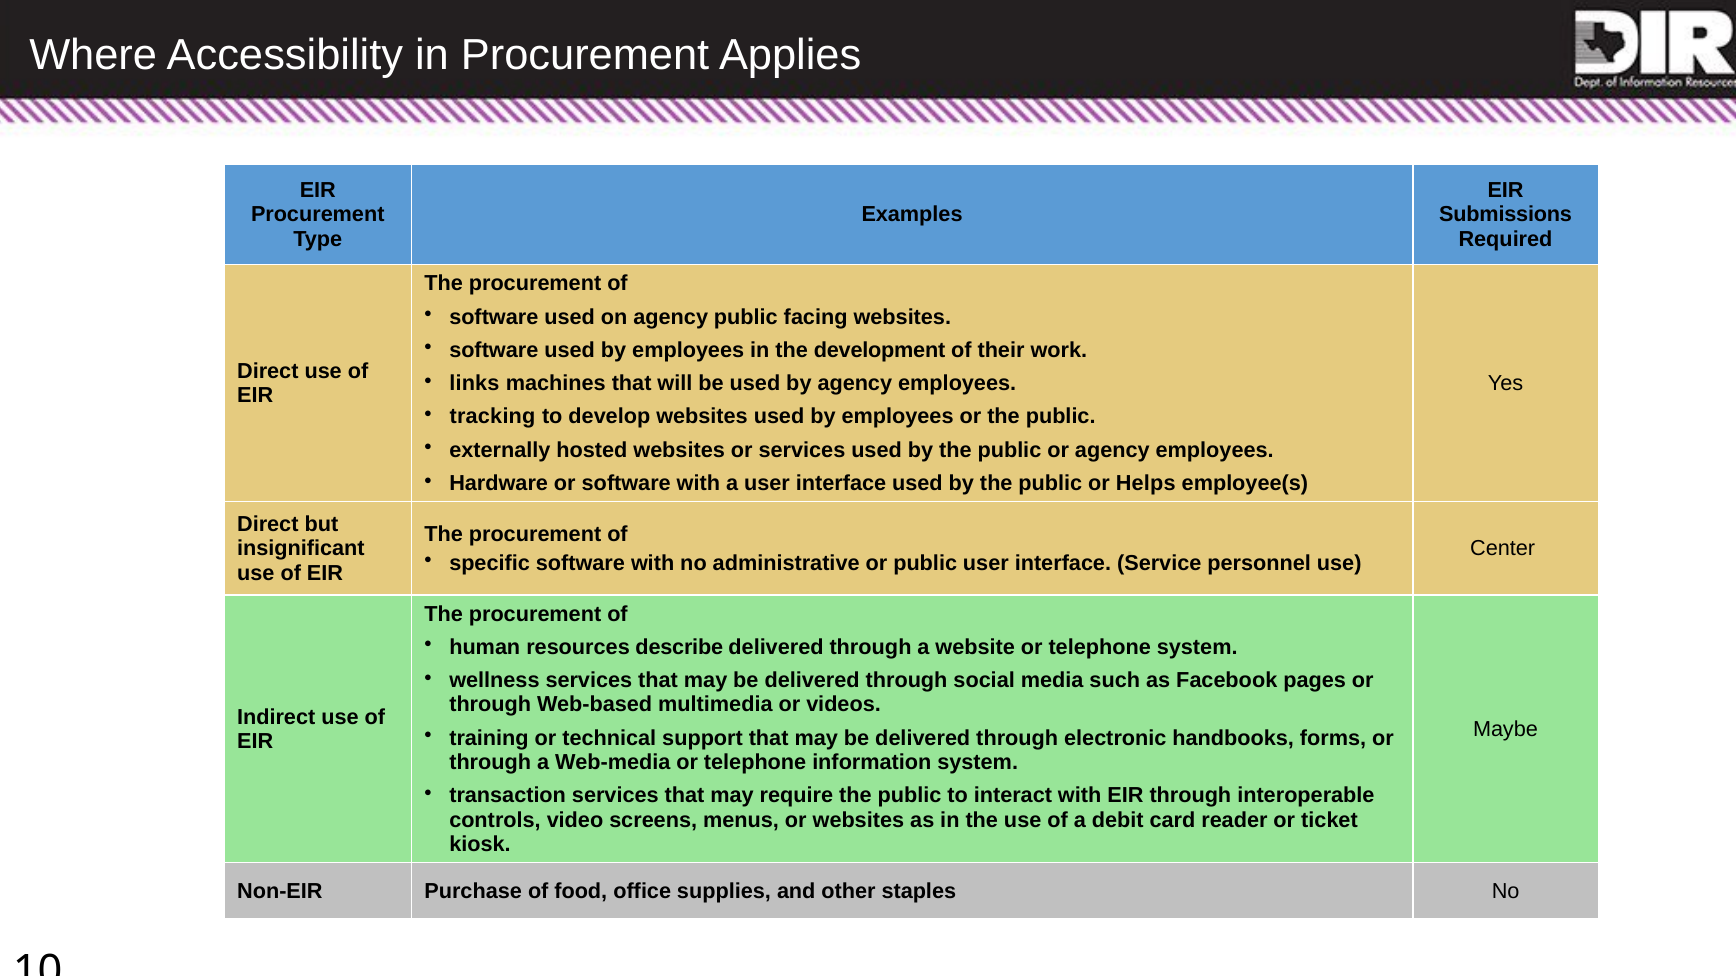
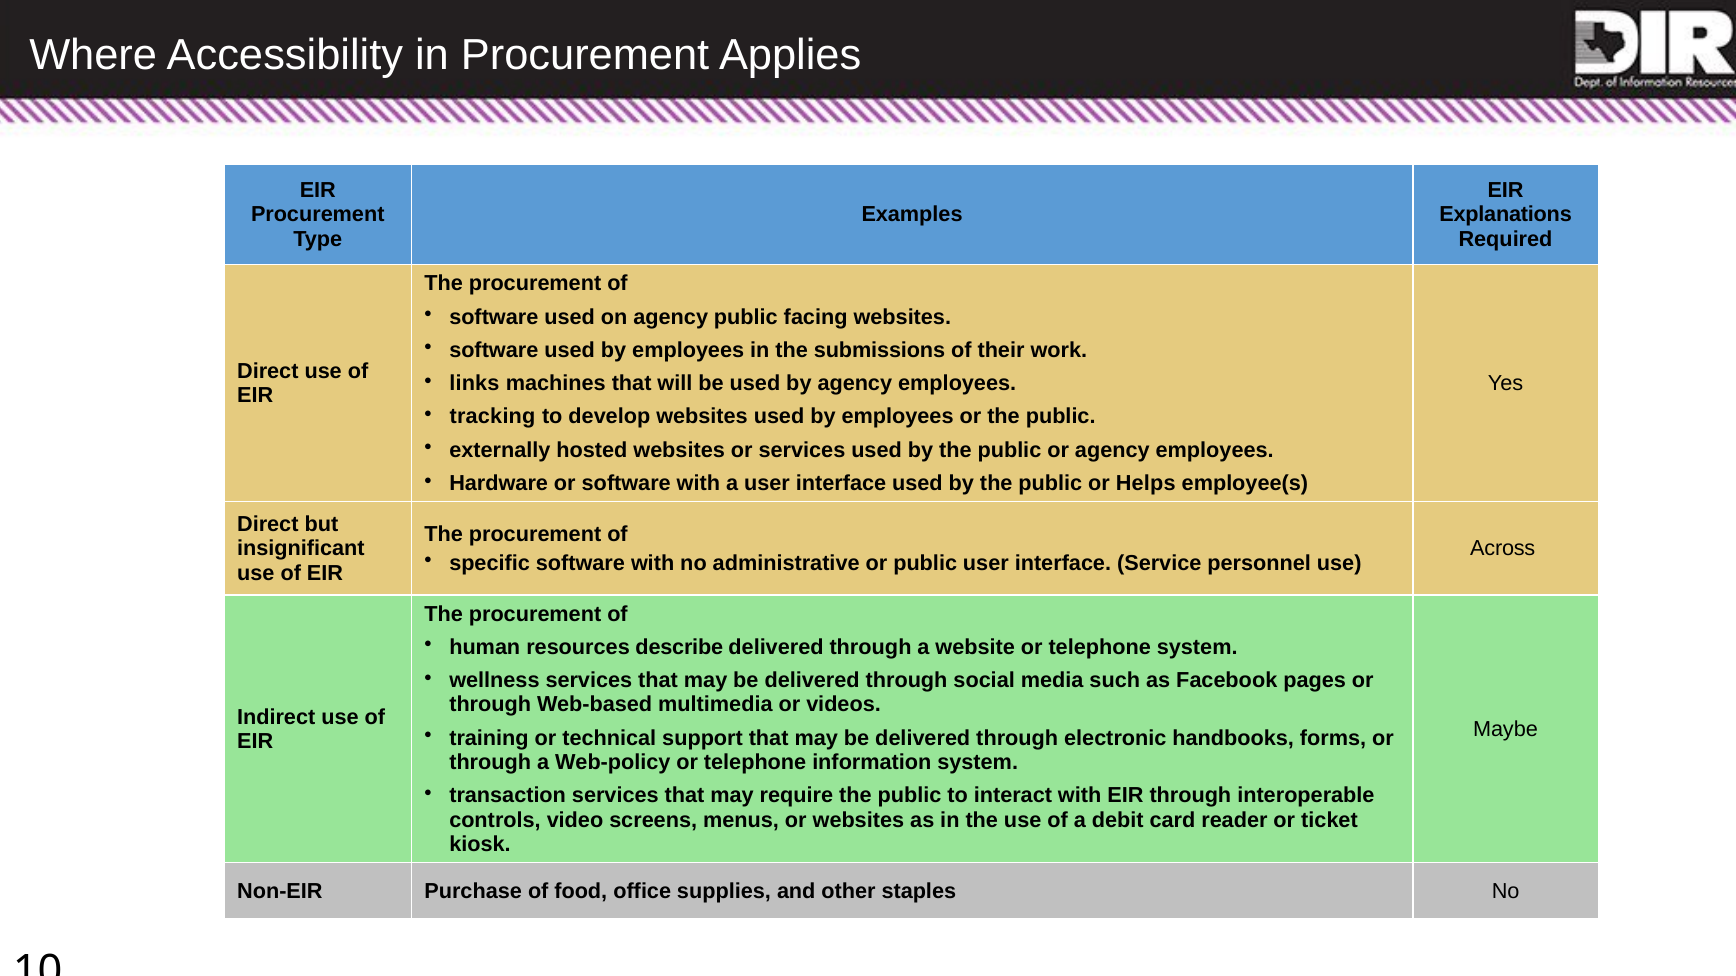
Submissions: Submissions -> Explanations (1506, 215)
development: development -> submissions (880, 350)
Center: Center -> Across (1503, 549)
Web-media: Web-media -> Web-policy (613, 763)
